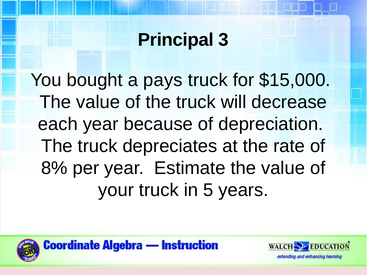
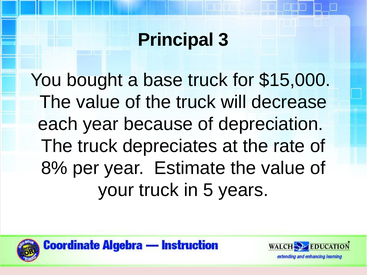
pays: pays -> base (163, 80)
